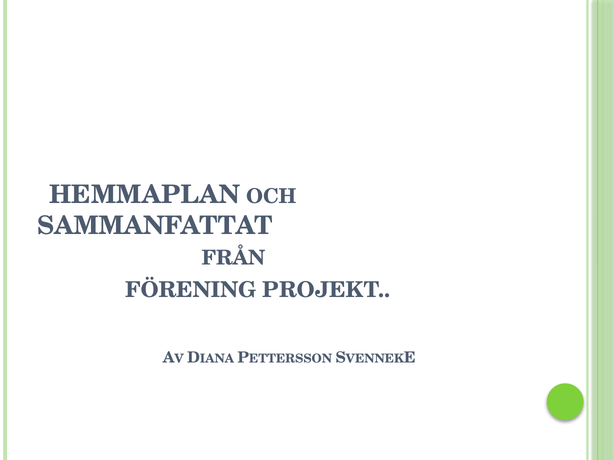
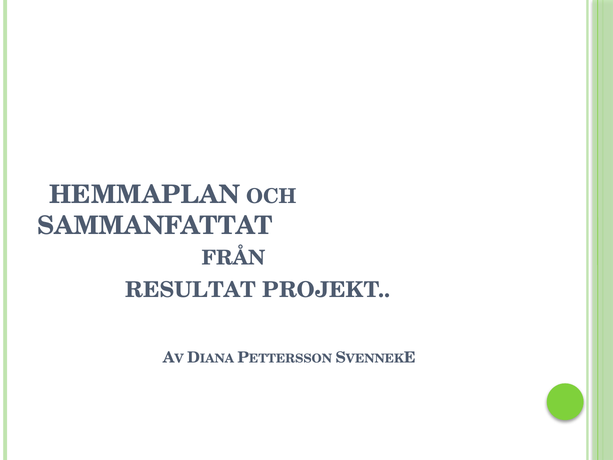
FÖRENING: FÖRENING -> RESULTAT (191, 290)
